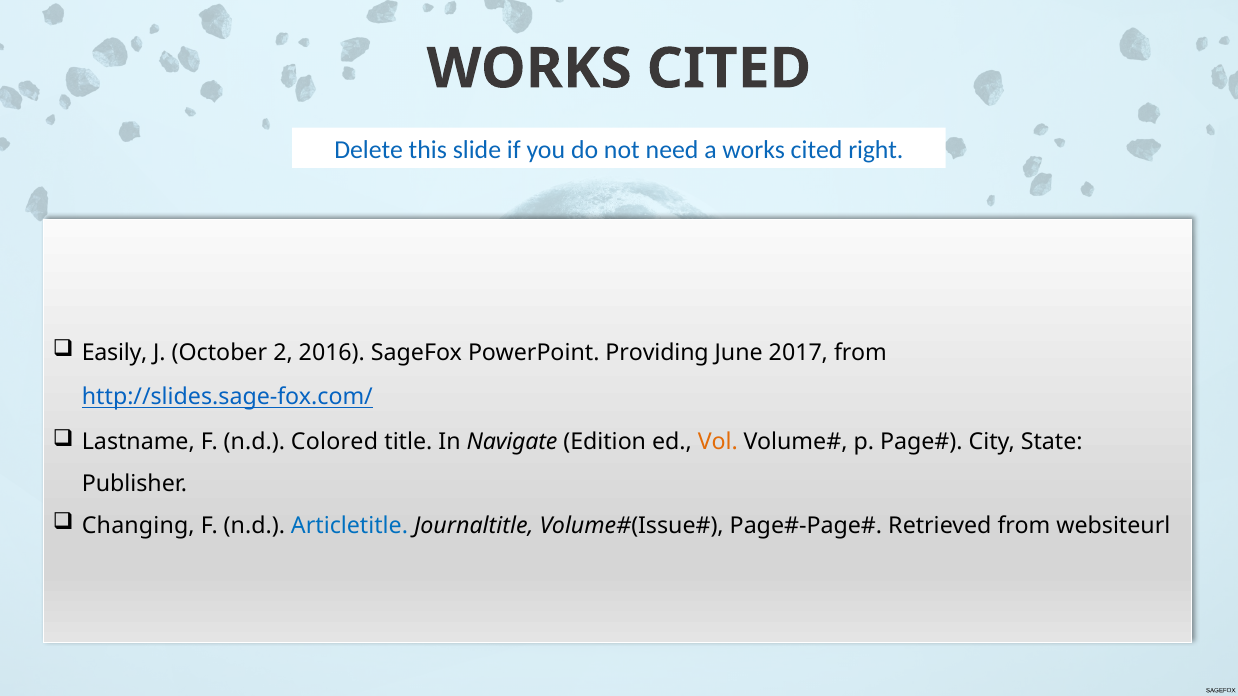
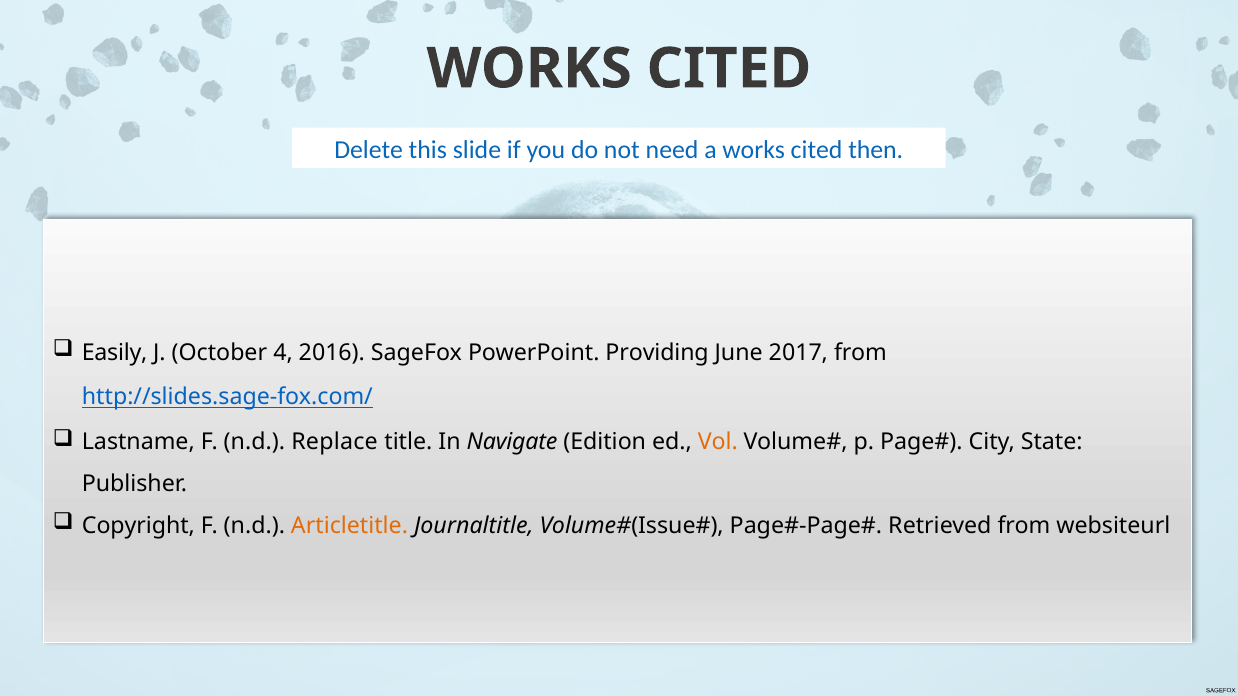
right: right -> then (876, 150)
2: 2 -> 4 (283, 353)
Colored: Colored -> Replace (335, 442)
Changing: Changing -> Copyright (138, 526)
Articletitle colour: blue -> orange (349, 526)
